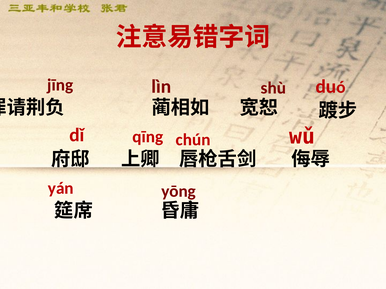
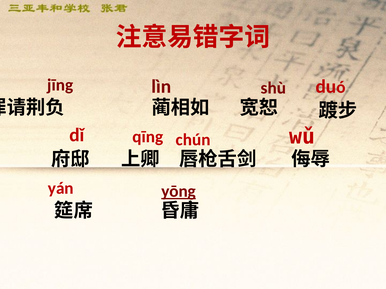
yōng underline: none -> present (179, 192)
